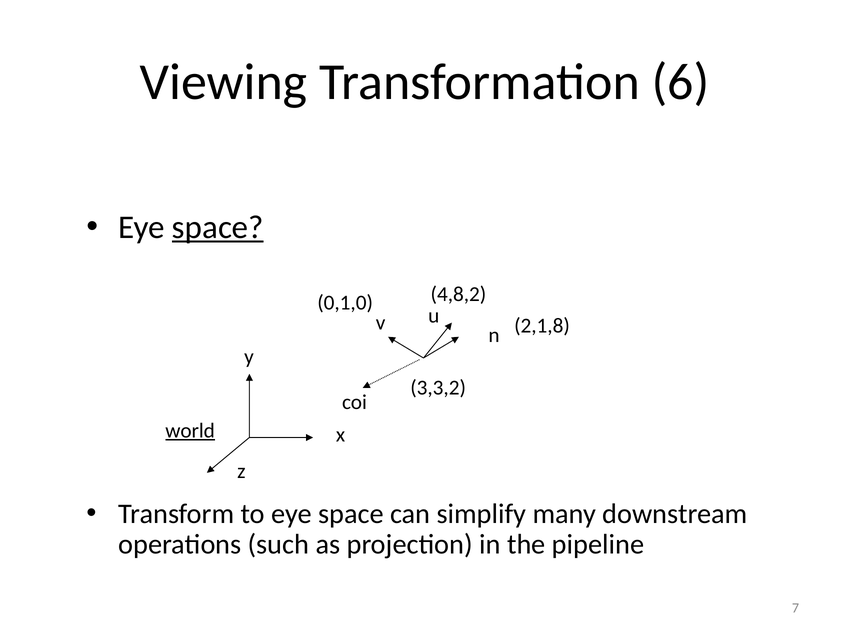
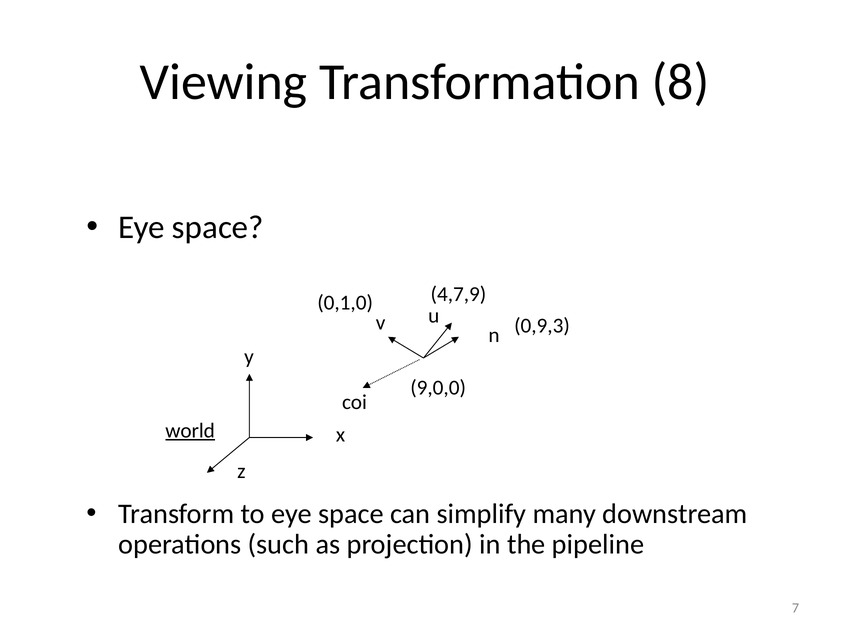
6: 6 -> 8 (680, 82)
space underline: present -> none (218, 227)
4,8,2: 4,8,2 -> 4,7,9 (458, 295)
2,1,8: 2,1,8 -> 0,9,3 (542, 326)
3,3,2: 3,3,2 -> 9,0,0 (438, 388)
